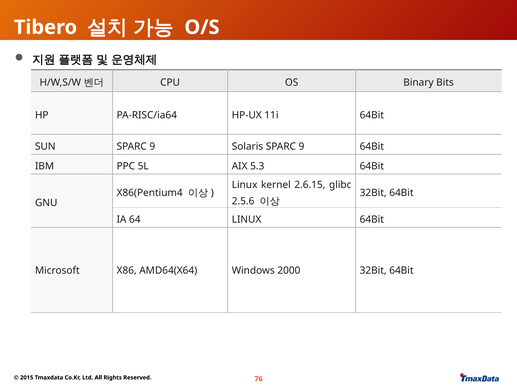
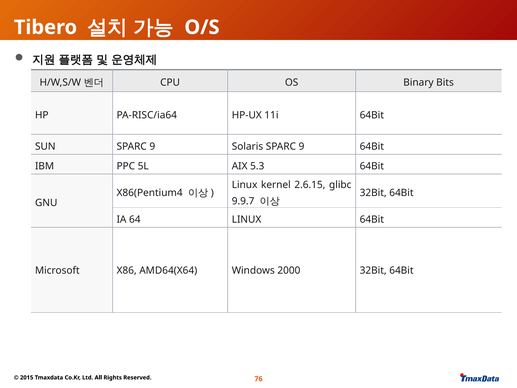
2.5.6: 2.5.6 -> 9.9.7 (243, 201)
